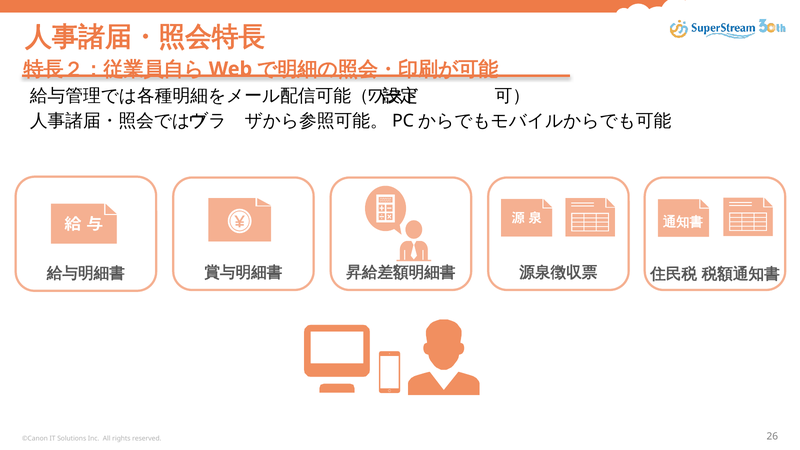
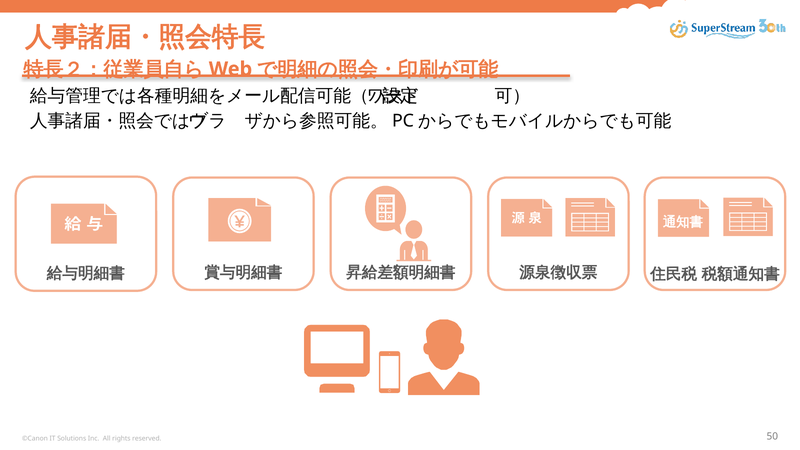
26: 26 -> 50 (772, 436)
